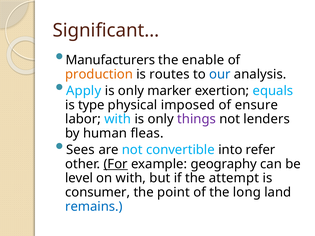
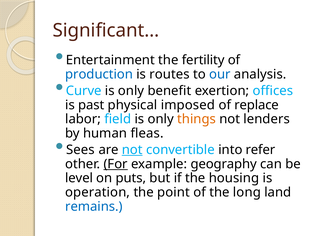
Manufacturers: Manufacturers -> Entertainment (110, 60)
enable: enable -> fertility (203, 60)
production colour: orange -> blue (99, 74)
Apply: Apply -> Curve (84, 91)
marker: marker -> benefit (169, 91)
equals: equals -> offices (273, 91)
type: type -> past (91, 105)
ensure: ensure -> replace (257, 105)
labor with: with -> field (118, 119)
things colour: purple -> orange (197, 119)
not underline: none -> present (132, 150)
on with: with -> puts (131, 178)
attempt: attempt -> housing (234, 178)
consumer: consumer -> operation (98, 193)
